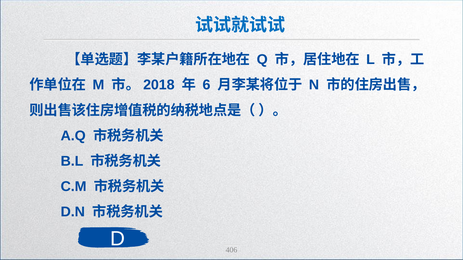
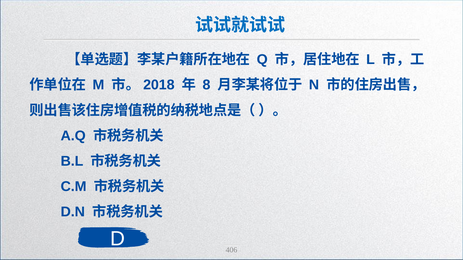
6: 6 -> 8 (206, 85)
